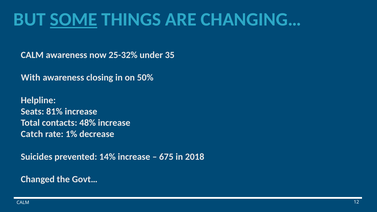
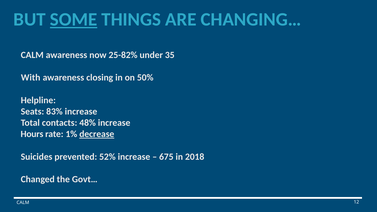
25-32%: 25-32% -> 25-82% (123, 55)
81%: 81% -> 83% (54, 112)
Catch: Catch -> Hours (32, 134)
decrease underline: none -> present (97, 134)
14%: 14% -> 52% (107, 157)
